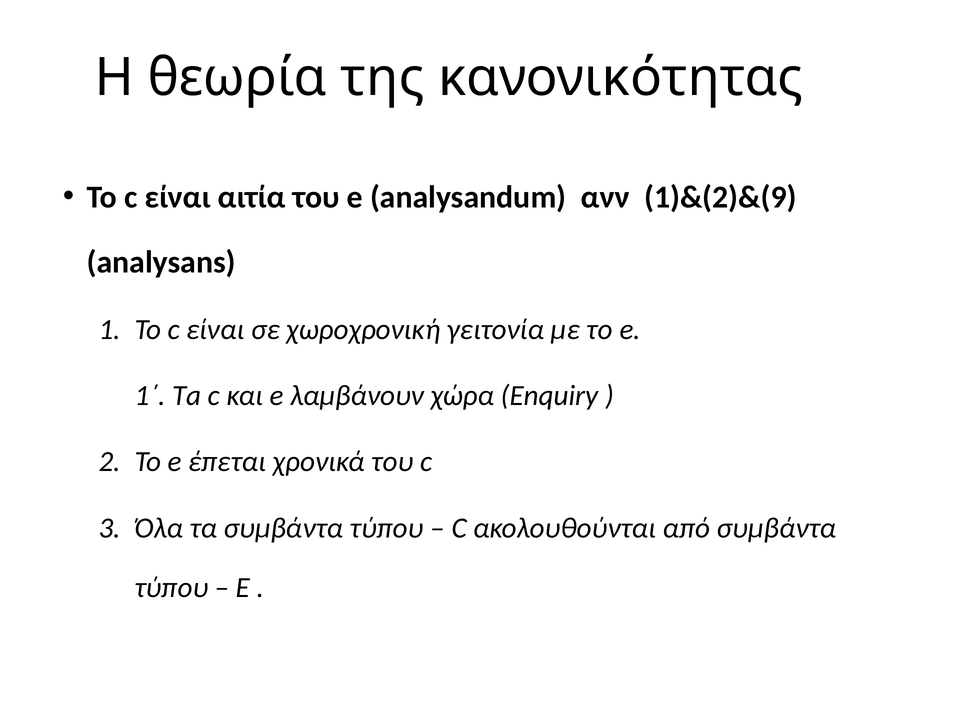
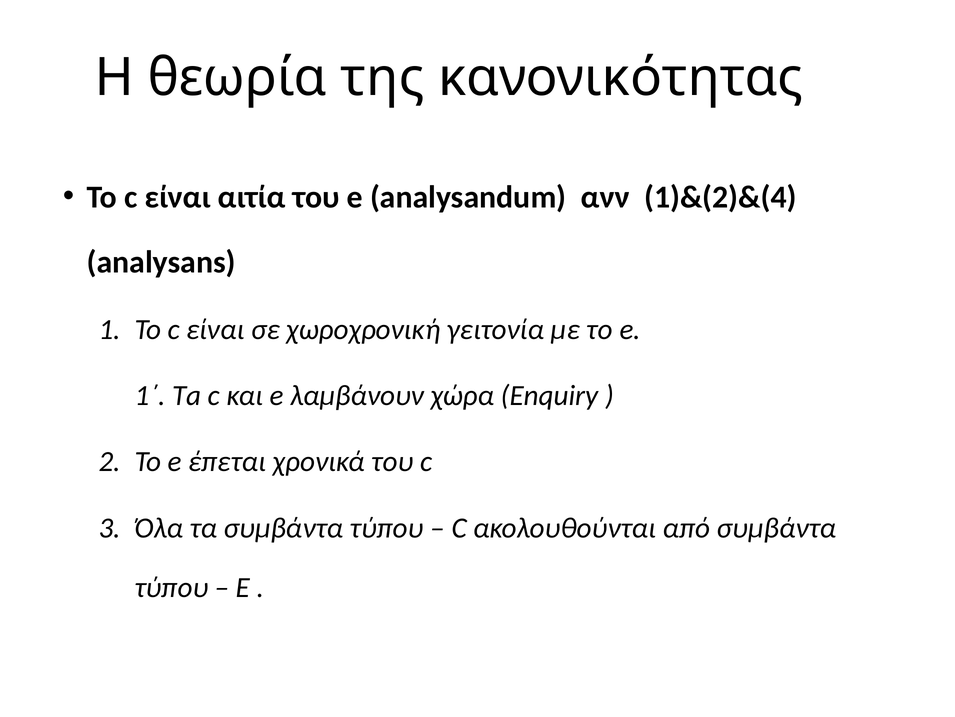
1)&(2)&(9: 1)&(2)&(9 -> 1)&(2)&(4 (720, 197)
